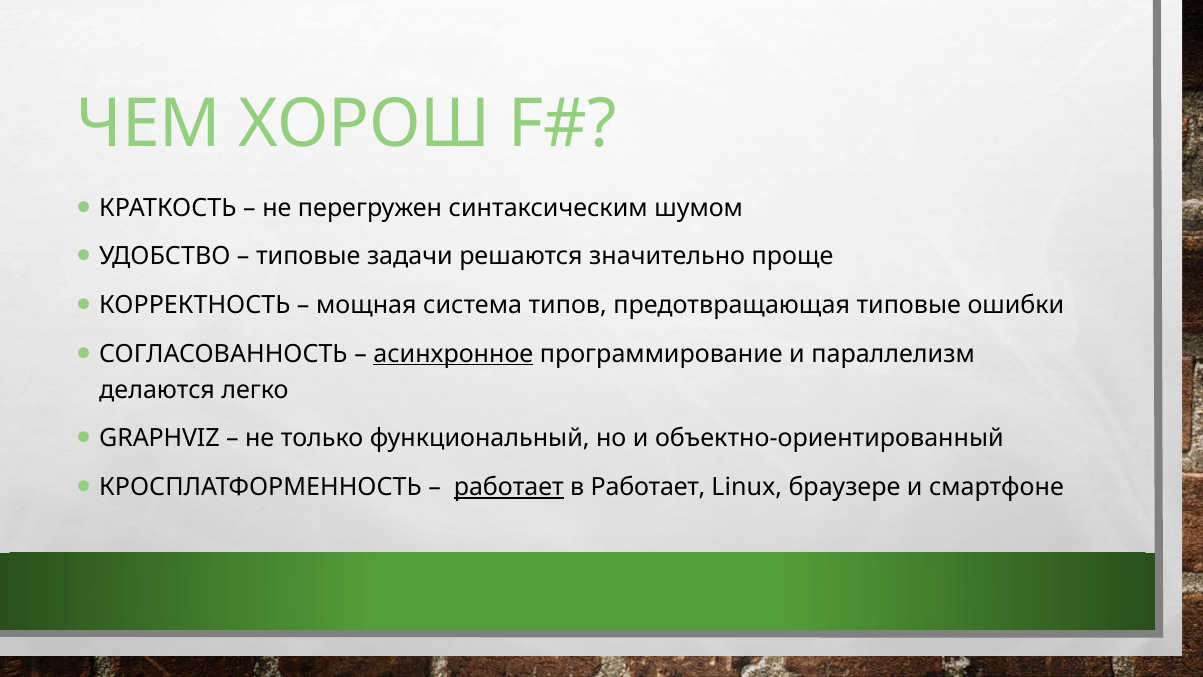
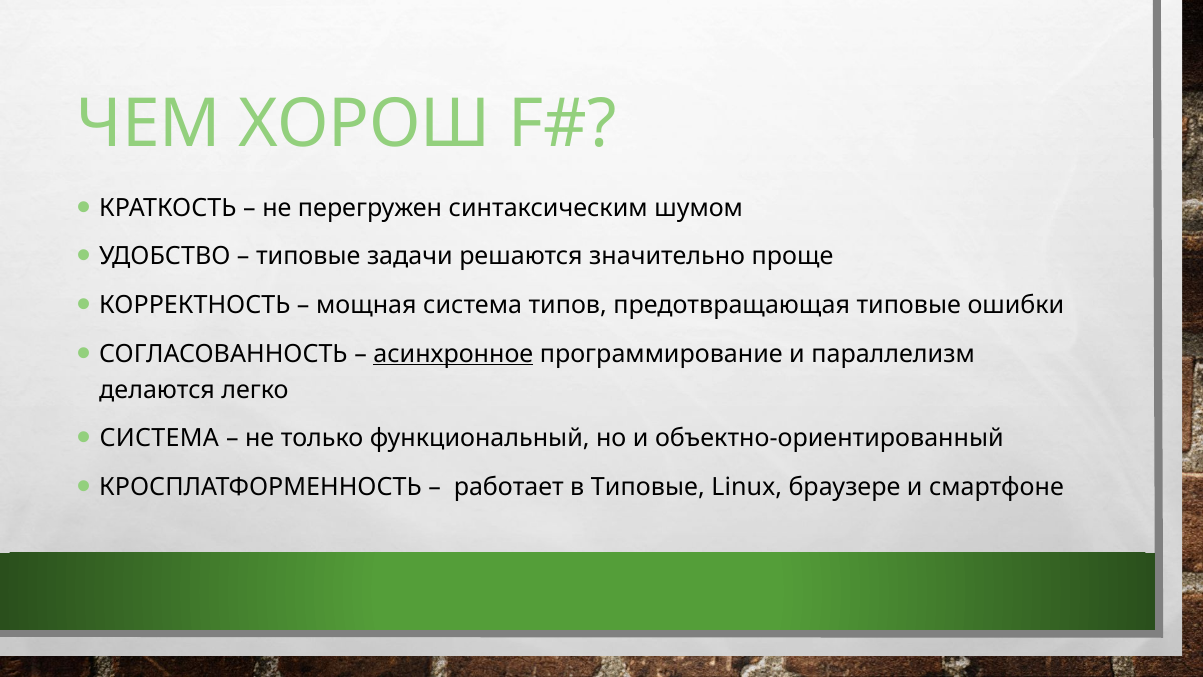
GRAPHVIZ: GRAPHVIZ -> СИСТЕМА (159, 438)
работает underline: present -> none (509, 487)
в Работает: Работает -> Типовые (648, 487)
